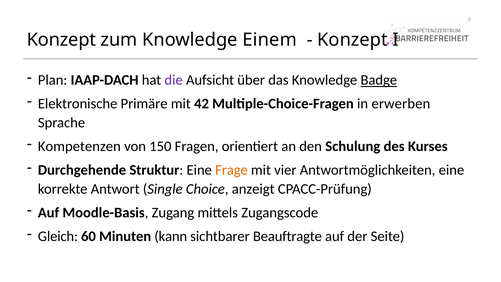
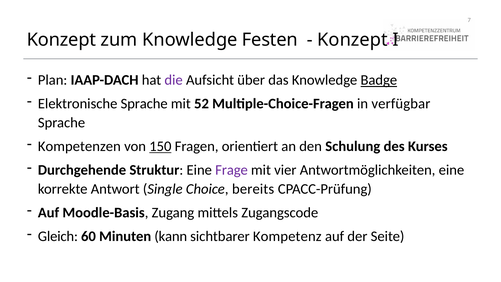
Einem: Einem -> Festen (270, 40)
Elektronische Primäre: Primäre -> Sprache (144, 104)
42: 42 -> 52 (202, 104)
erwerben: erwerben -> verfügbar (401, 104)
150 underline: none -> present (160, 146)
Frage colour: orange -> purple (232, 170)
anzeigt: anzeigt -> bereits (253, 189)
Beauftragte: Beauftragte -> Kompetenz (287, 236)
